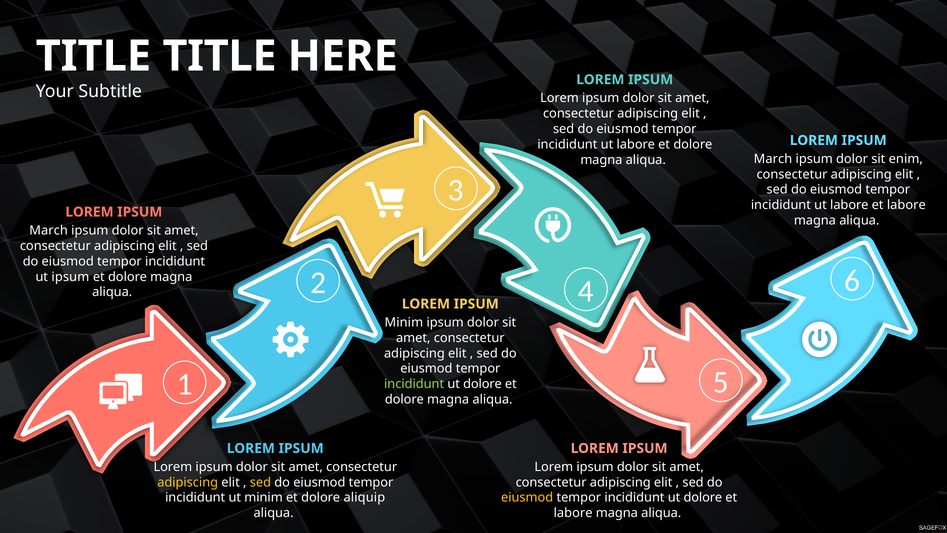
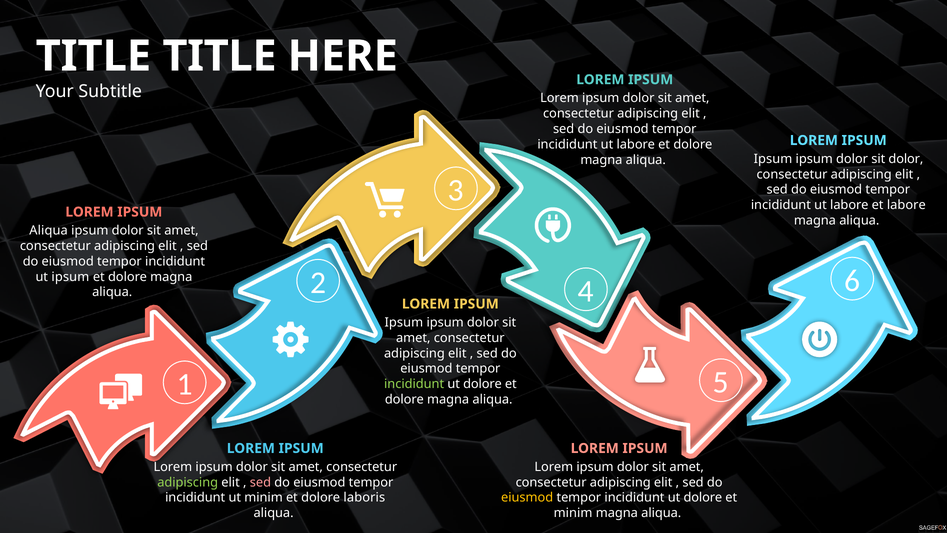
March: March -> Ipsum (773, 159)
sit enim: enim -> dolor (906, 159)
March: March -> Aliqua (49, 230)
Minim: Minim -> Ipsum (404, 322)
adipiscing colour: yellow -> light green (188, 482)
sed colour: yellow -> pink (260, 482)
aliquip: aliquip -> laboris (364, 497)
labore: labore -> minim (573, 513)
